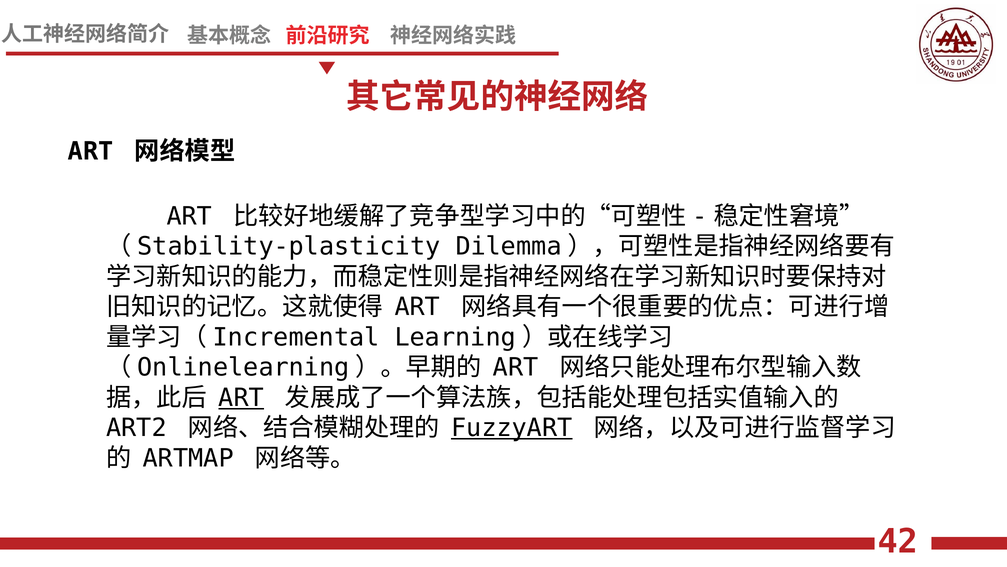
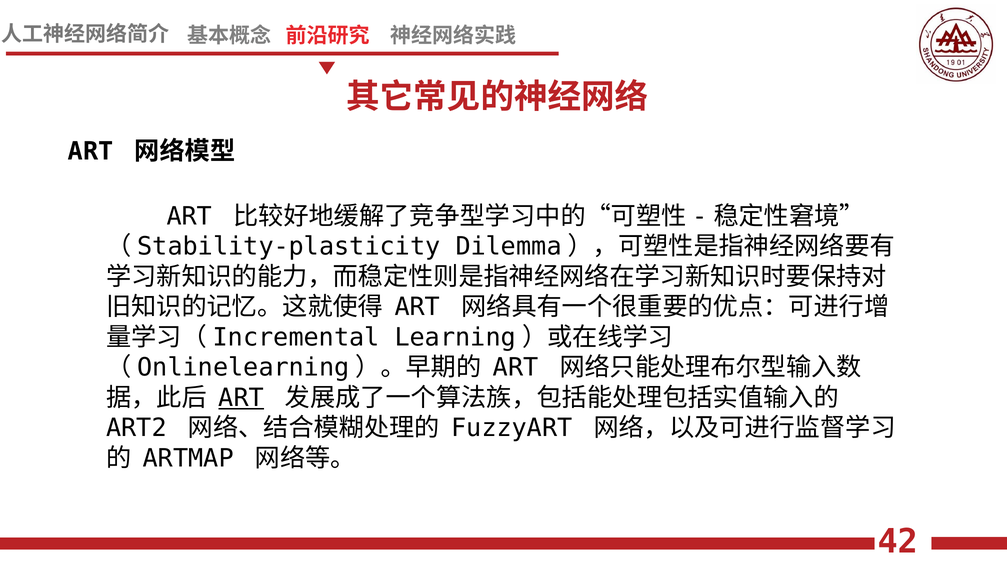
FuzzyART underline: present -> none (512, 428)
